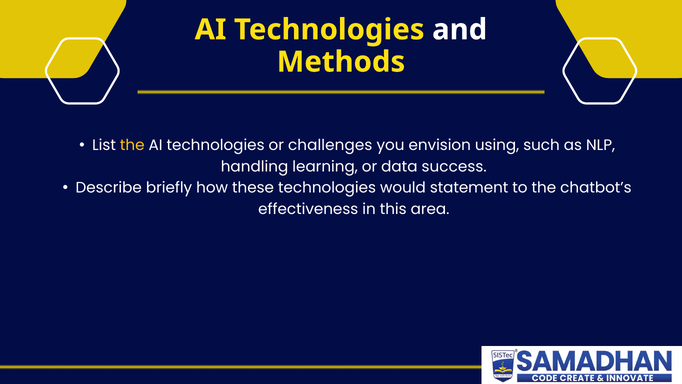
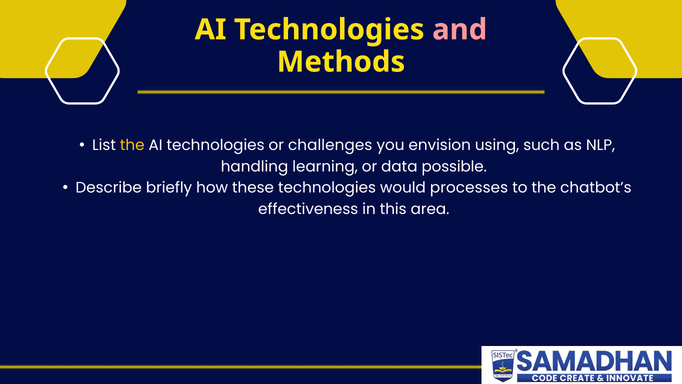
and colour: white -> pink (460, 30)
success: success -> possible (454, 167)
statement: statement -> processes (469, 188)
